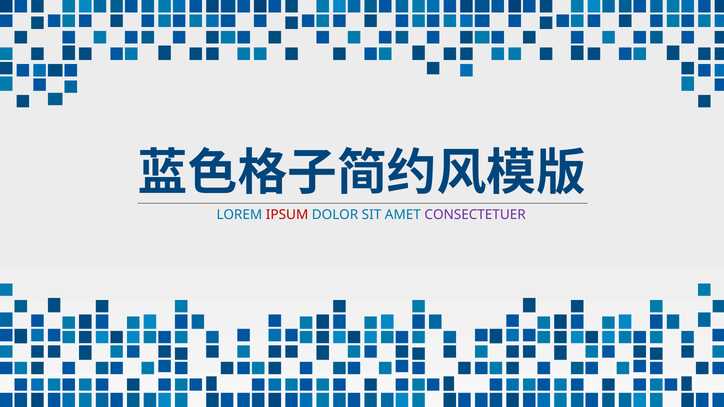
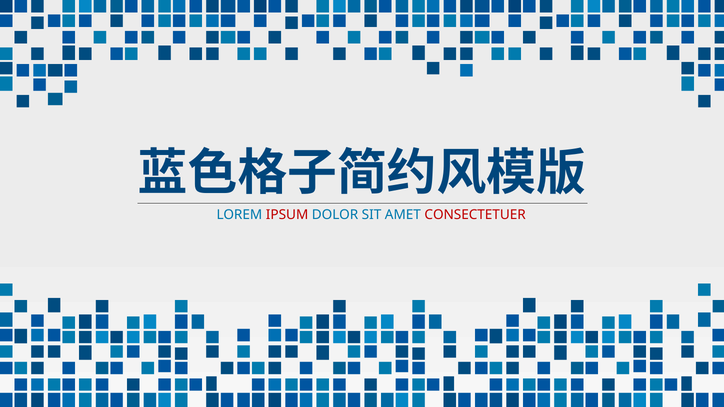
CONSECTETUER colour: purple -> red (475, 215)
